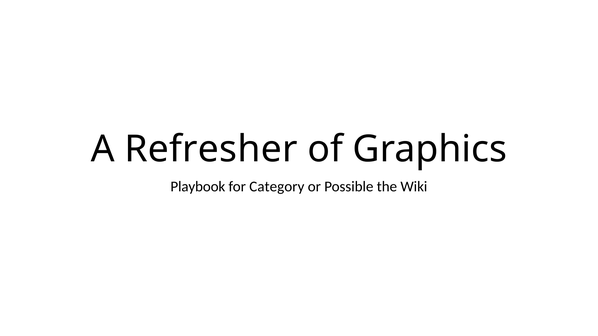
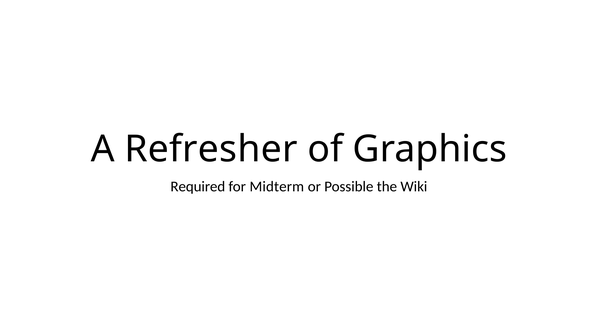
Playbook: Playbook -> Required (198, 187)
Category: Category -> Midterm (277, 187)
